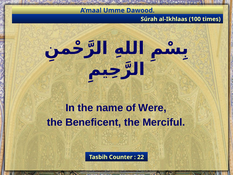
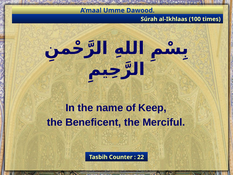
Were: Were -> Keep (152, 108)
